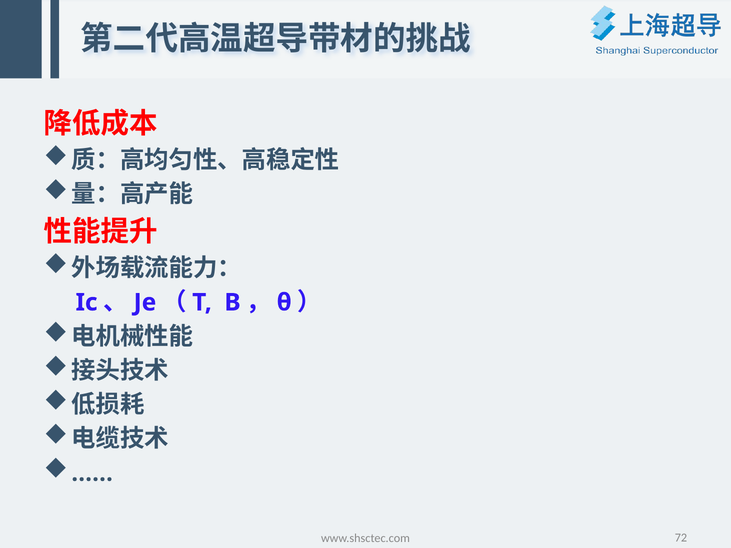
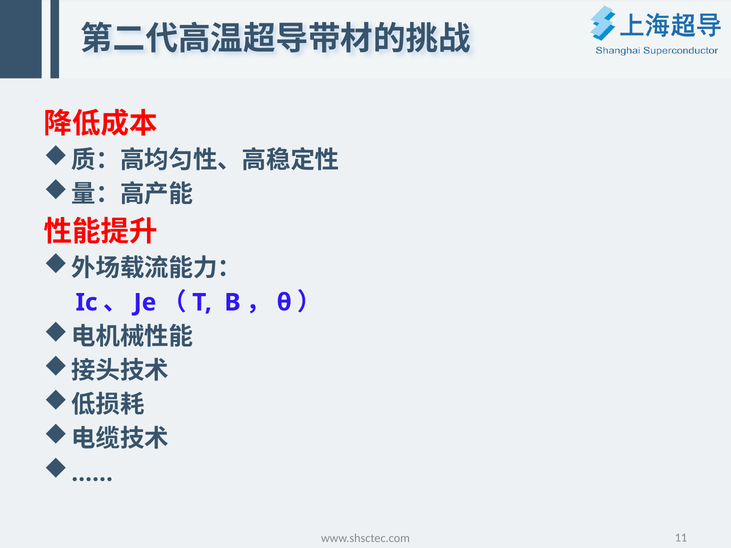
72: 72 -> 11 (681, 538)
